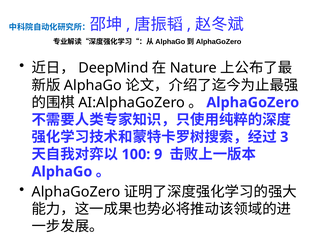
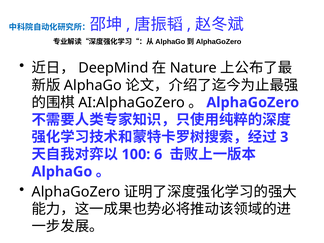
9: 9 -> 6 (158, 154)
